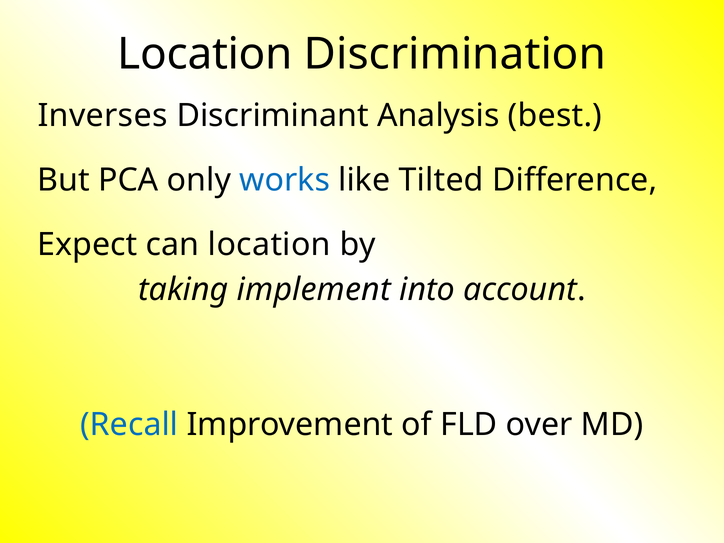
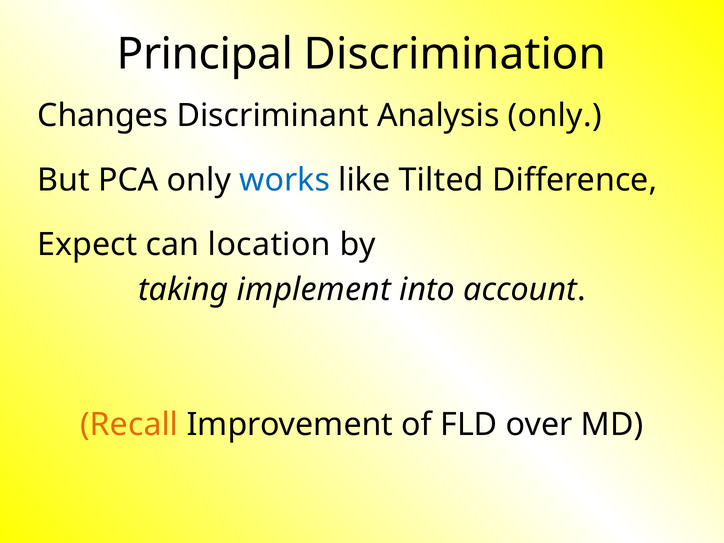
Location: Location -> Principal (205, 54)
Inverses: Inverses -> Changes (103, 116)
Analysis best: best -> only (555, 116)
Recall colour: blue -> orange (129, 425)
